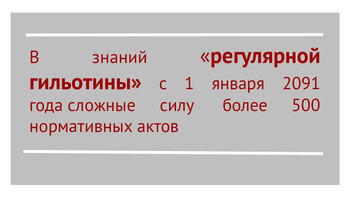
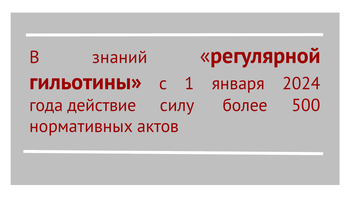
2091: 2091 -> 2024 (301, 84)
сложные: сложные -> действие (102, 105)
